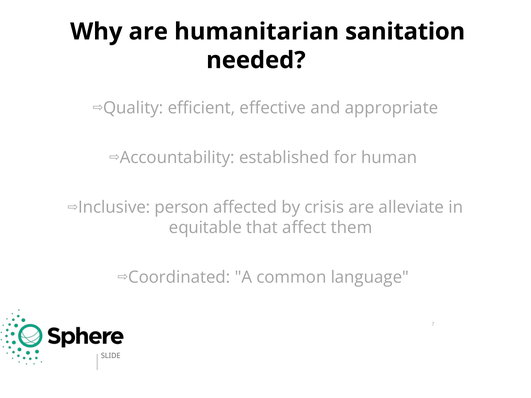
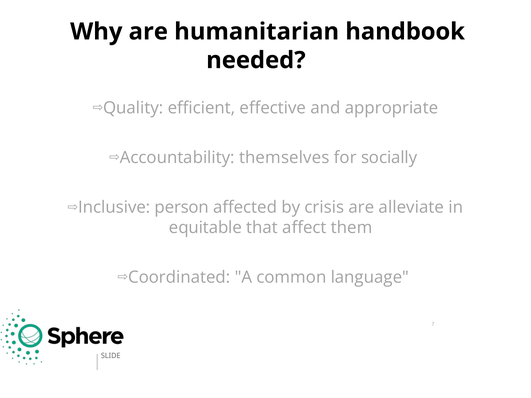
sanitation: sanitation -> handbook (405, 32)
established: established -> themselves (284, 158)
human: human -> socially (389, 158)
